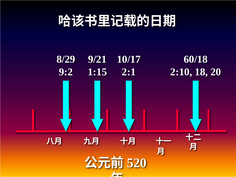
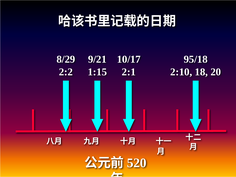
60/18: 60/18 -> 95/18 (196, 59)
9:2: 9:2 -> 2:2 (66, 72)
